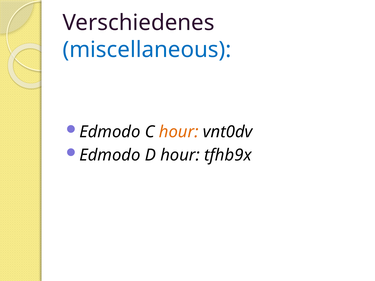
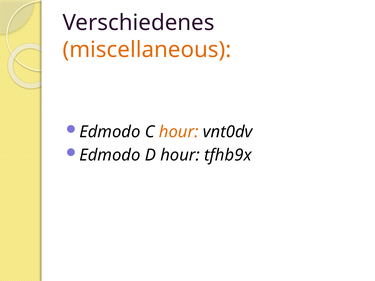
miscellaneous colour: blue -> orange (147, 50)
